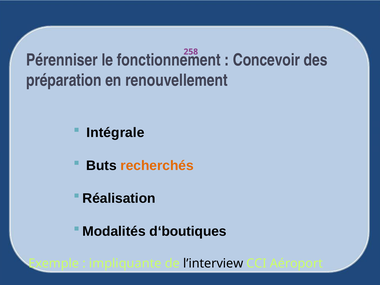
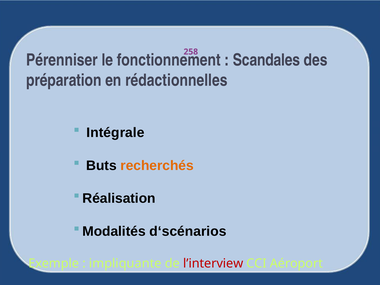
Concevoir: Concevoir -> Scandales (266, 60)
renouvellement: renouvellement -> rédactionnelles (176, 80)
d‘boutiques: d‘boutiques -> d‘scénarios (188, 231)
l’interview colour: black -> red (213, 264)
